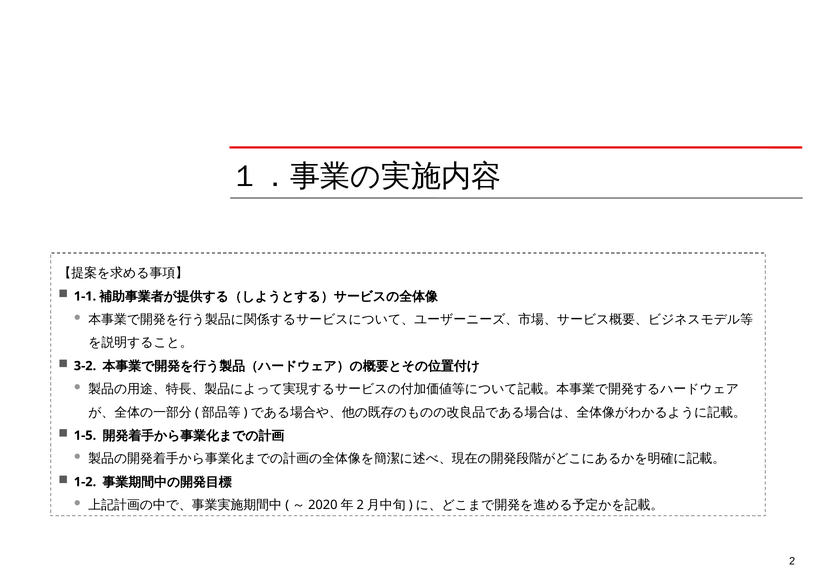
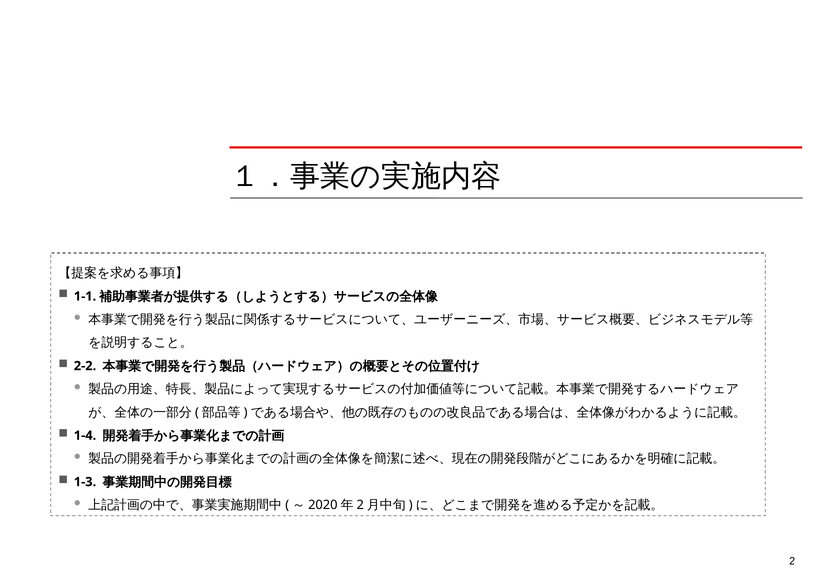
3-2: 3-2 -> 2-2 (85, 366)
1-5: 1-5 -> 1-4 (85, 436)
1-2: 1-2 -> 1-3 (85, 482)
